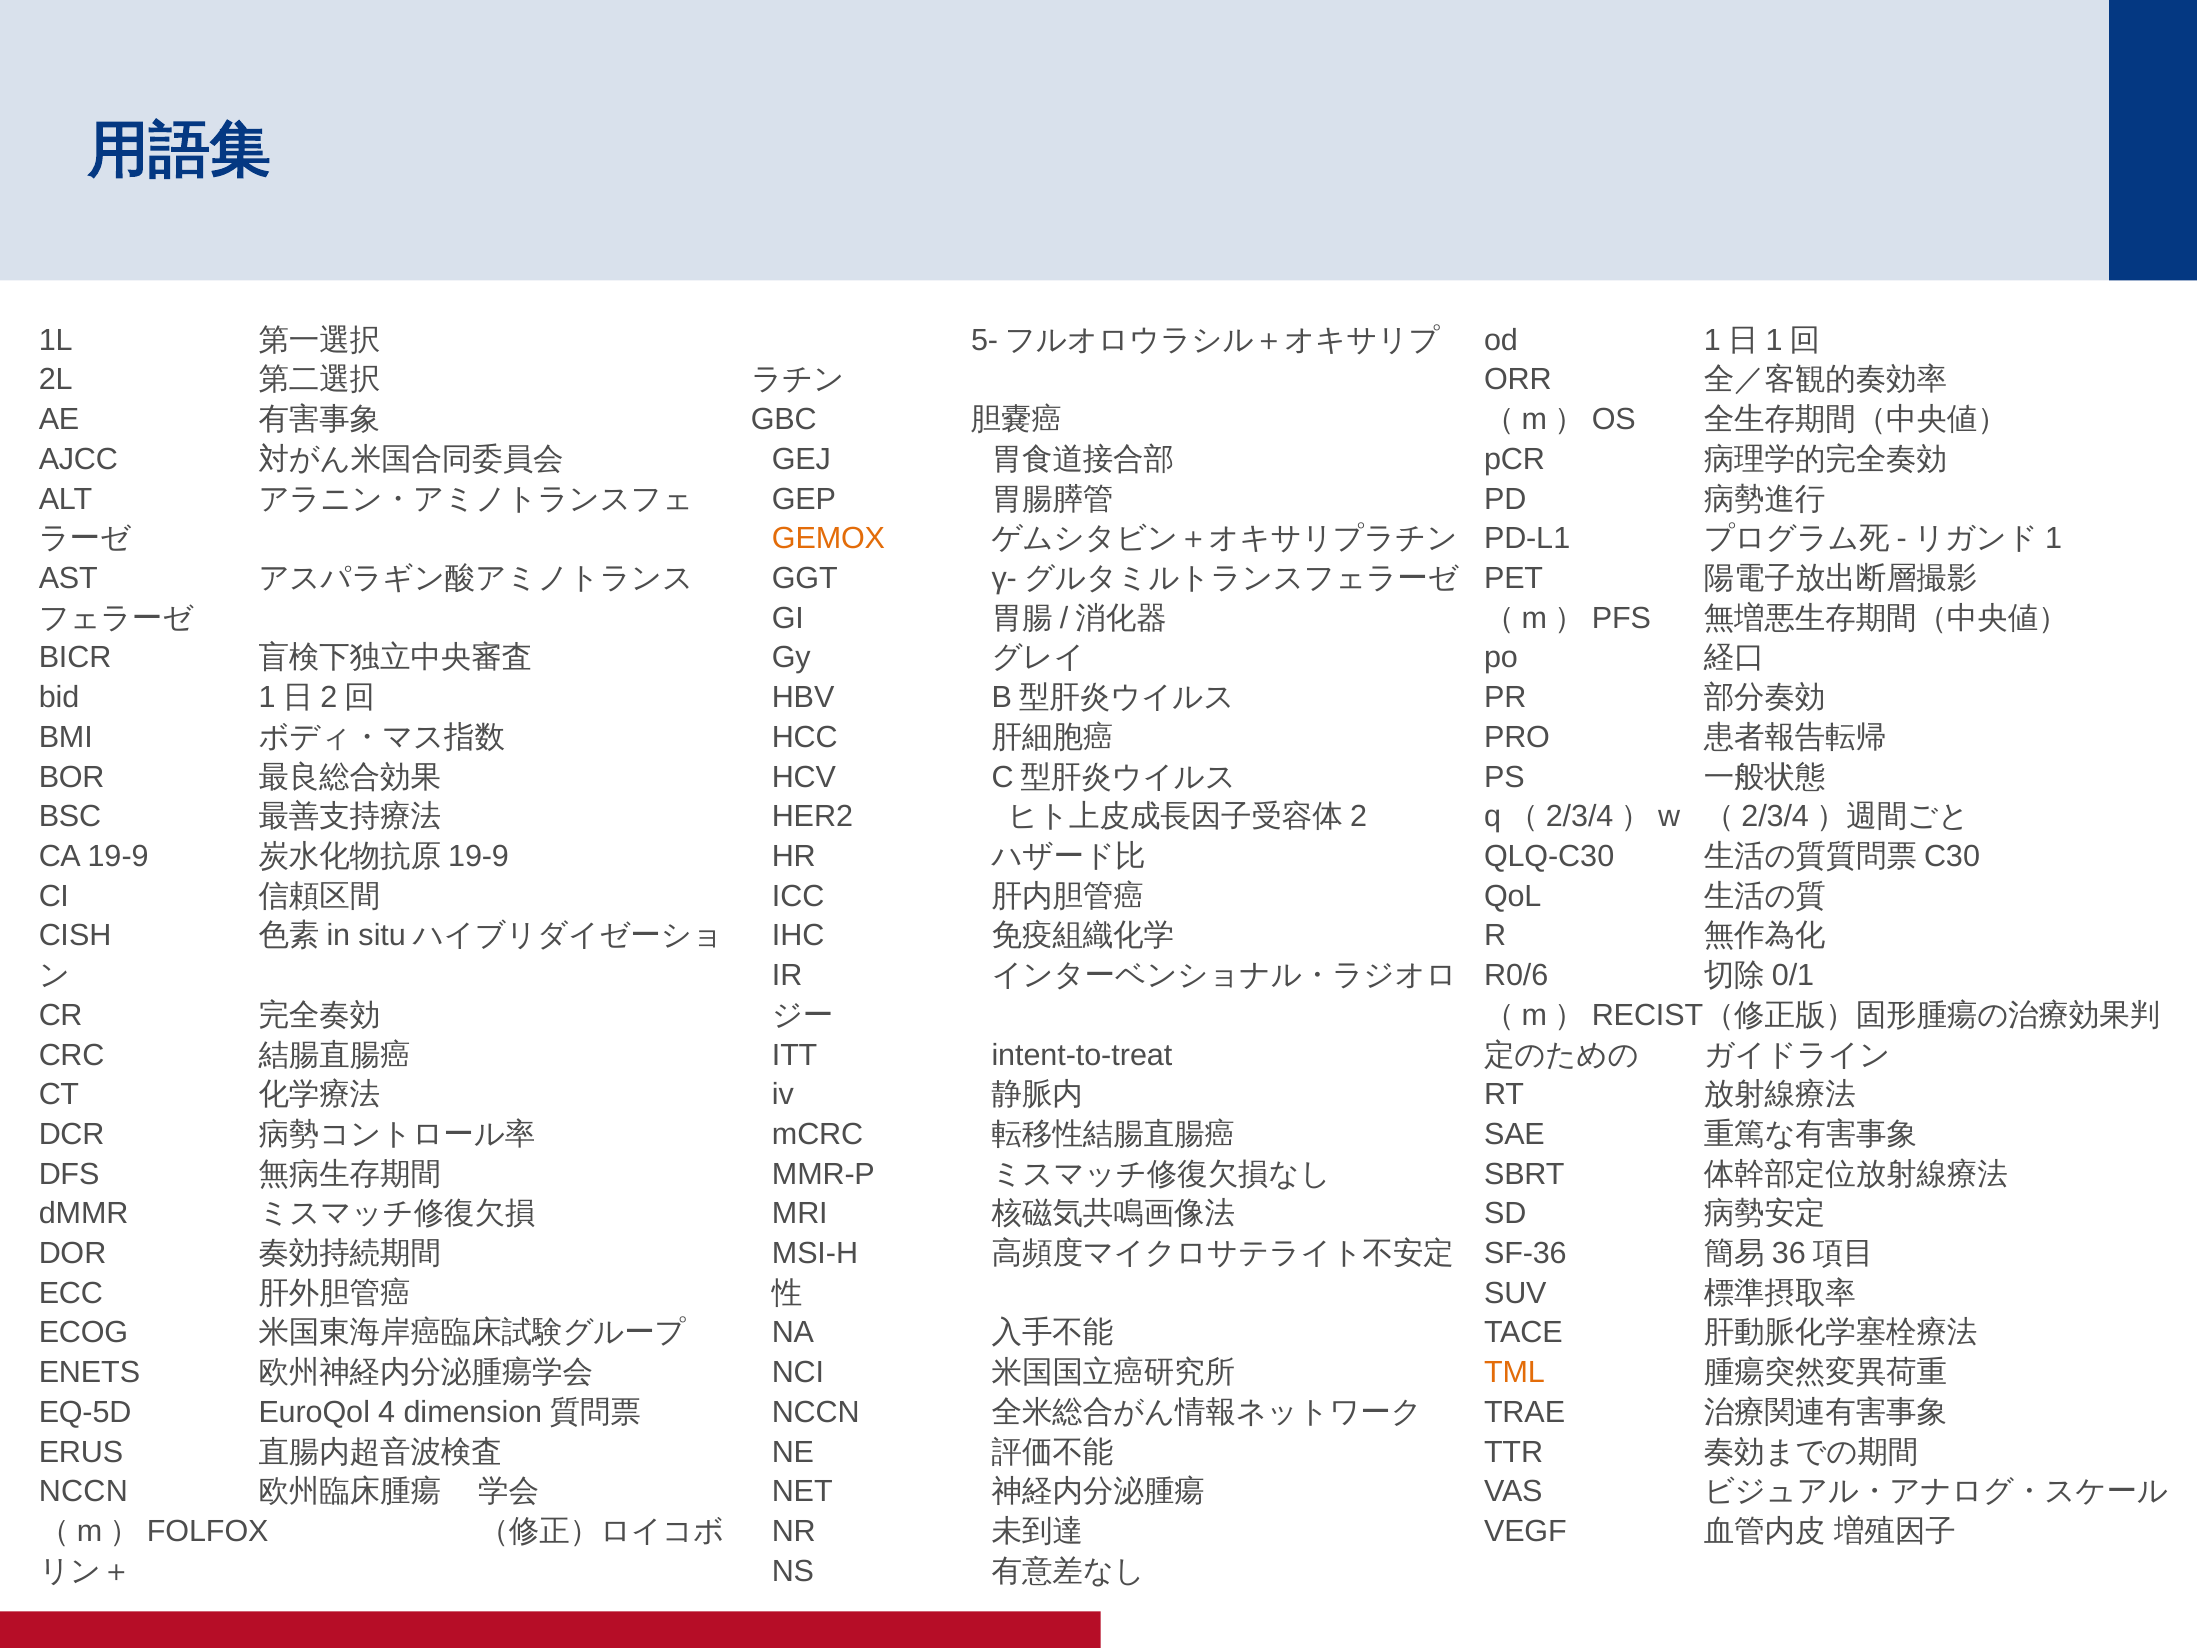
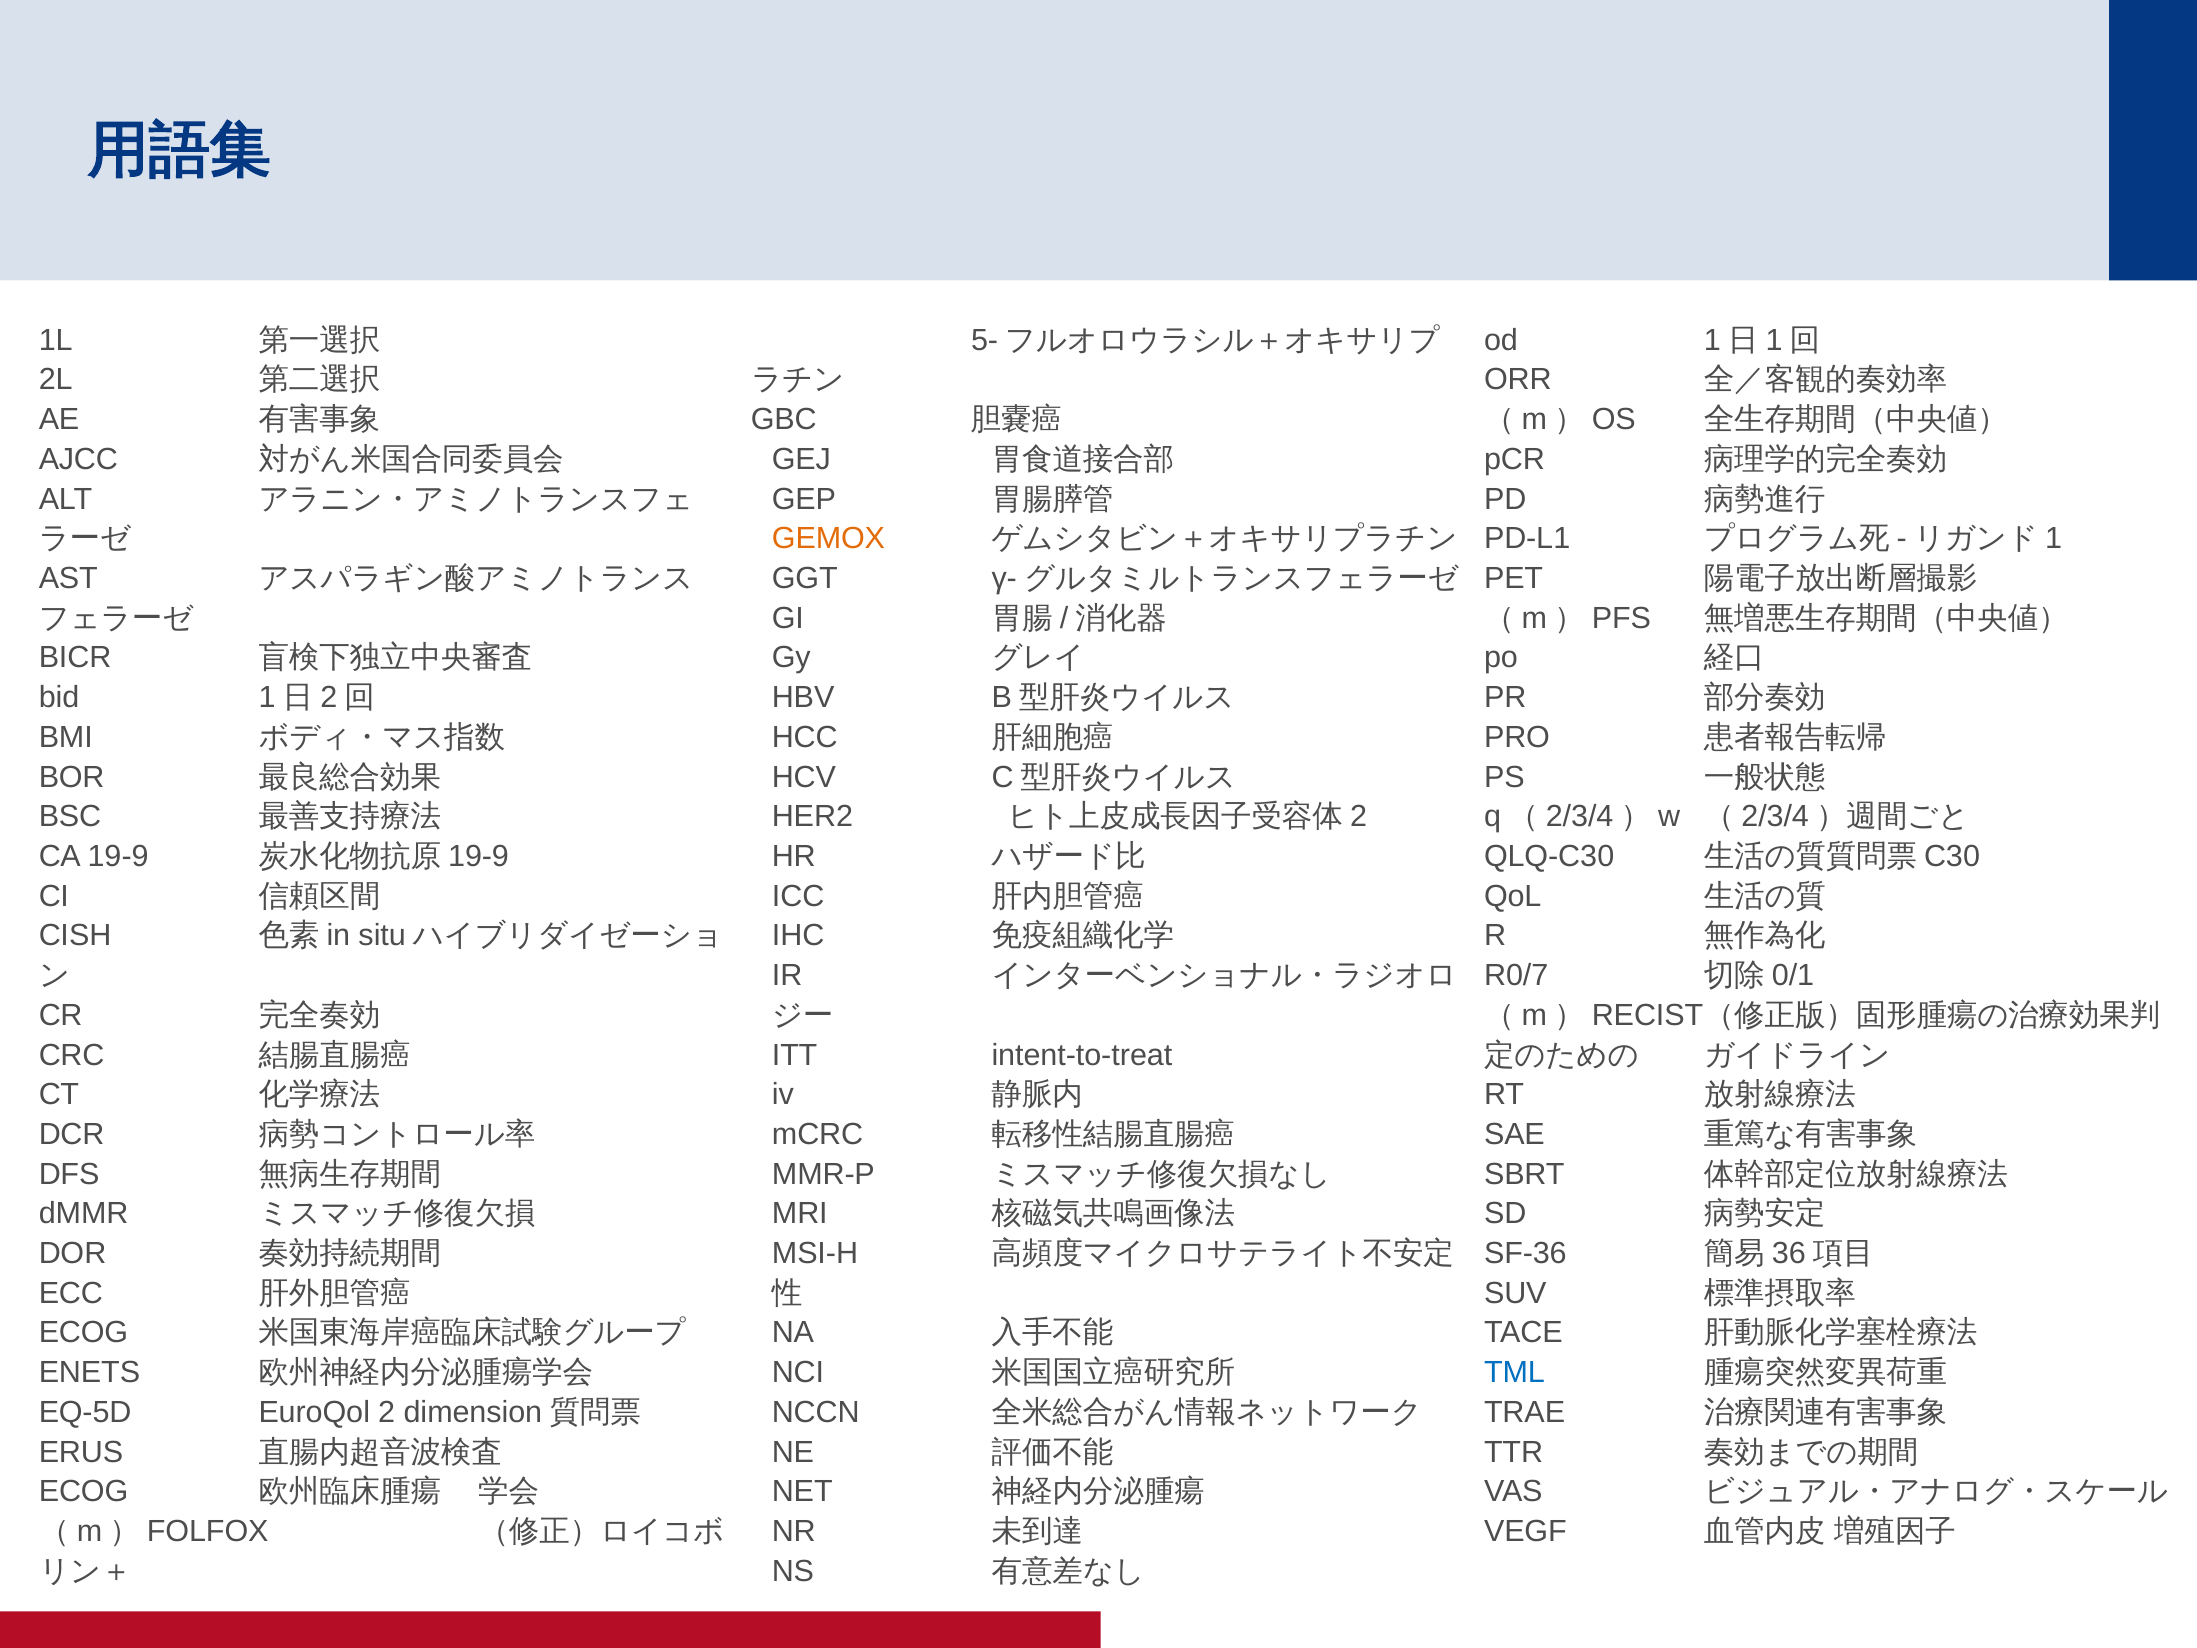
R0/6: R0/6 -> R0/7 (1516, 975)
TML colour: orange -> blue (1514, 1372)
4: 4 -> 2 (387, 1412)
NCCN: NCCN -> ECOG (84, 1491)
